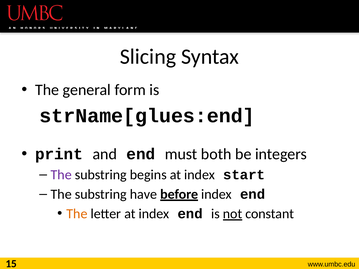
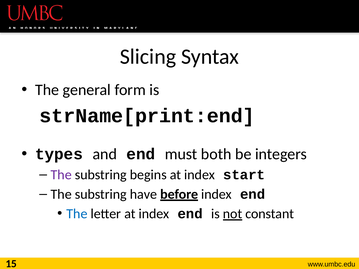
strName[glues:end: strName[glues:end -> strName[print:end (147, 116)
print: print -> types (59, 154)
The colour: orange -> blue (77, 214)
